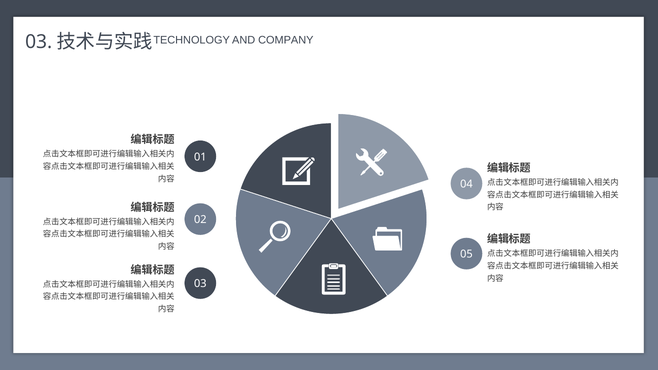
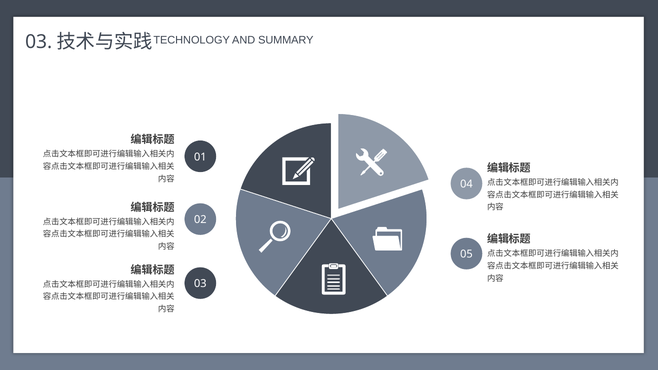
COMPANY: COMPANY -> SUMMARY (286, 40)
